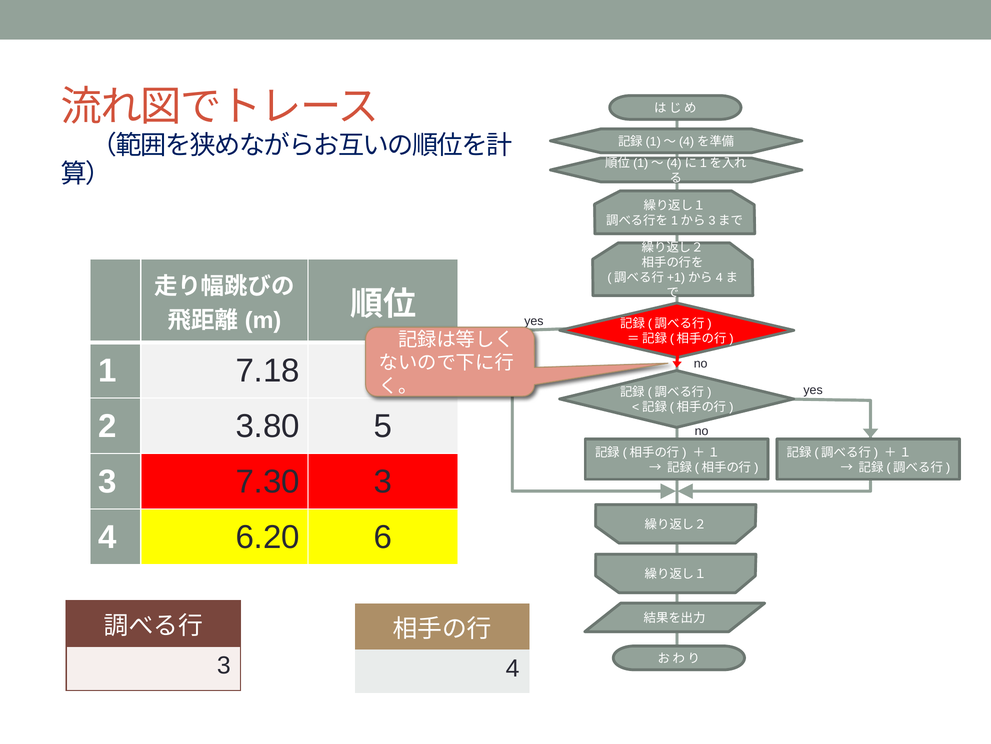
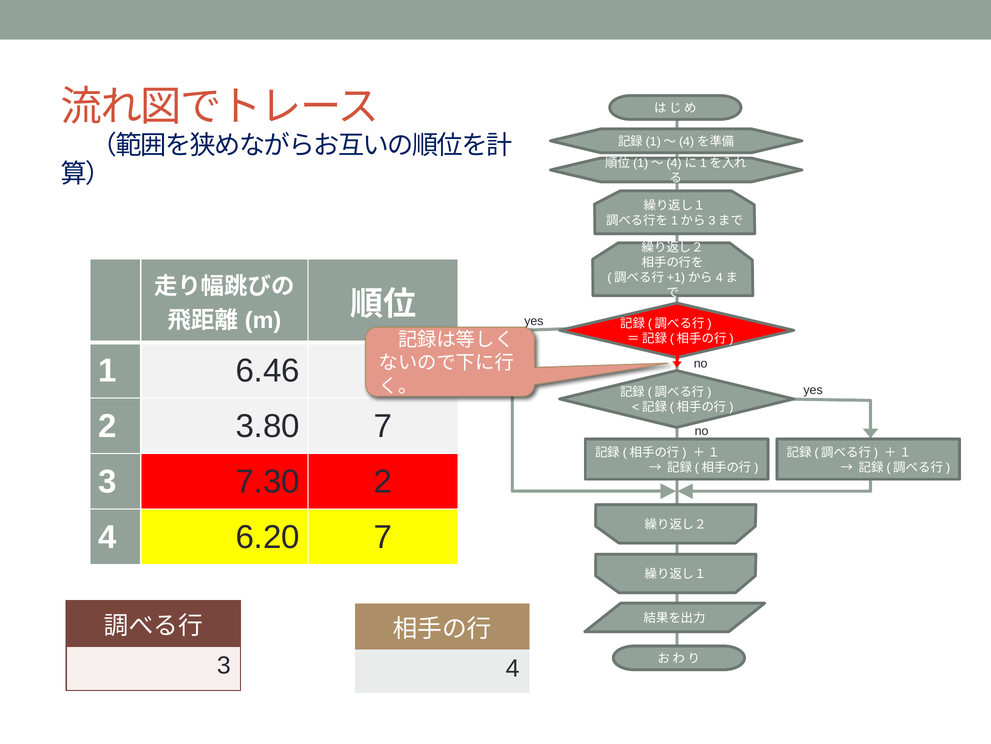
7.18: 7.18 -> 6.46 (268, 370)
3.80 5: 5 -> 7 (383, 426)
7.30 3: 3 -> 2 (383, 481)
6.20 6: 6 -> 7 (383, 537)
